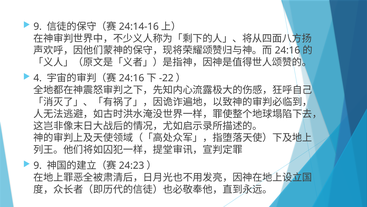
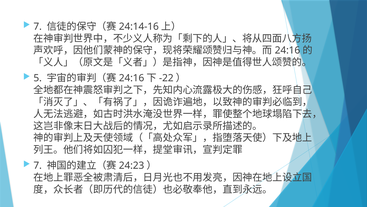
9: 9 -> 7 (38, 26)
4: 4 -> 5 (38, 78)
9: 9 -> 7 (38, 165)
